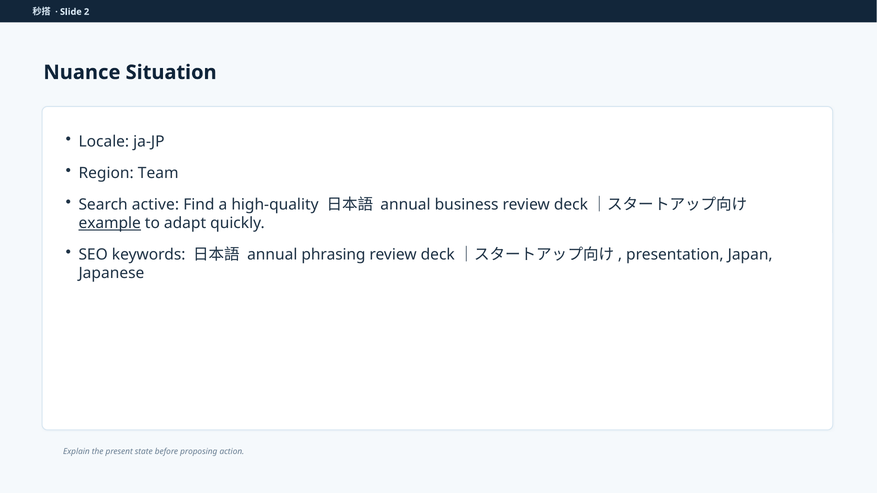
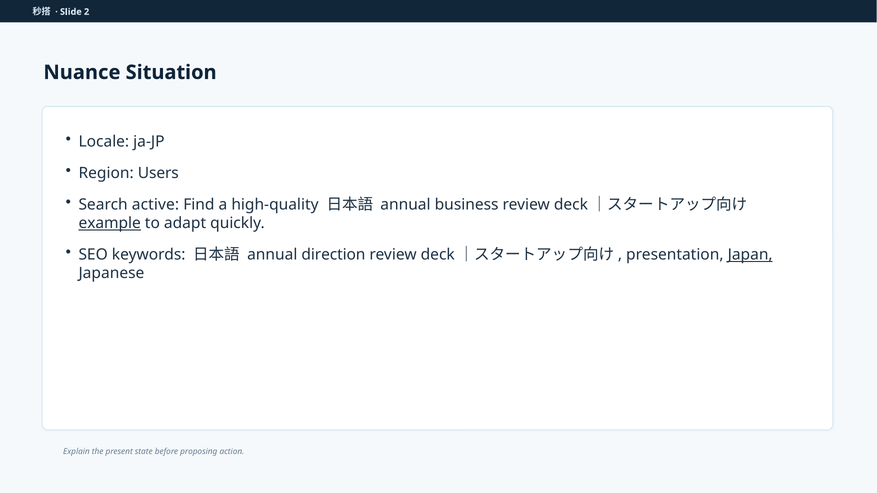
Team: Team -> Users (158, 173)
phrasing: phrasing -> direction (333, 255)
Japan underline: none -> present (750, 255)
